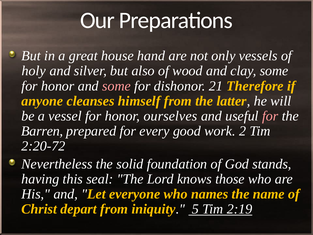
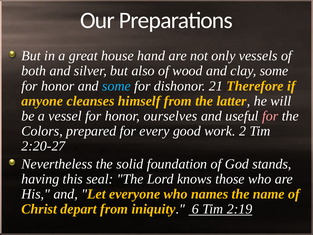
holy: holy -> both (34, 71)
some colour: pink -> light blue (116, 86)
Barren: Barren -> Colors (42, 131)
2:20-72: 2:20-72 -> 2:20-27 (43, 146)
5: 5 -> 6 (195, 209)
